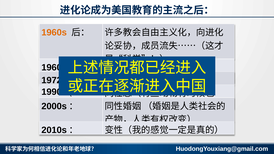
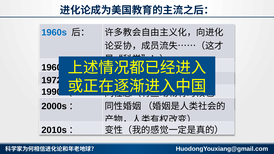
1960s colour: orange -> blue (54, 33)
